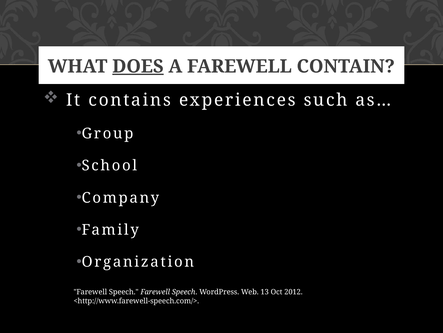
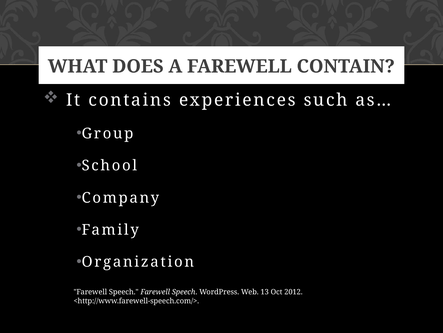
DOES underline: present -> none (138, 66)
